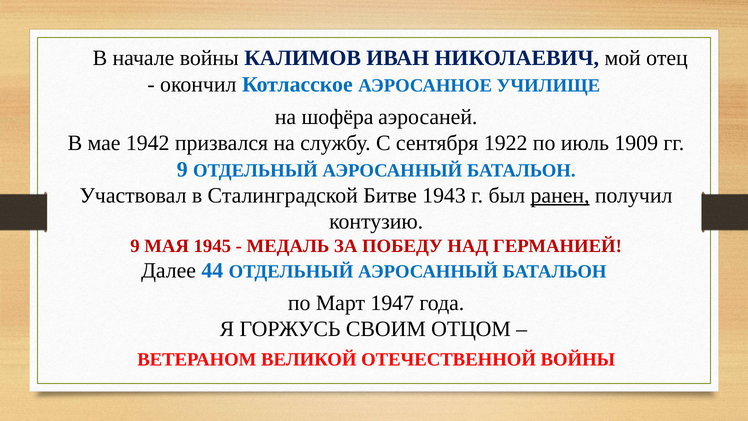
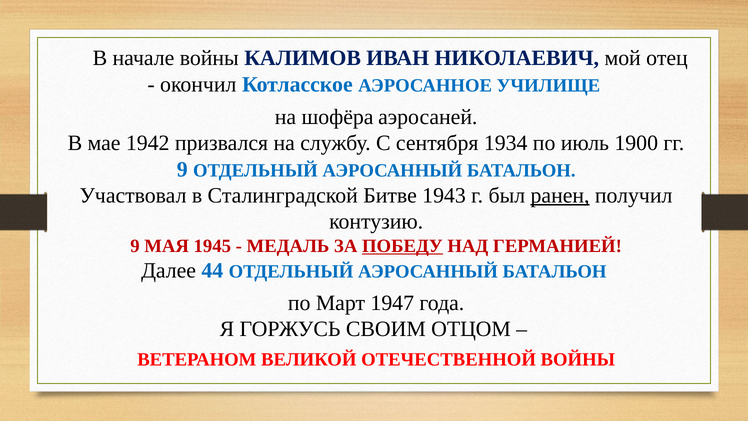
1922: 1922 -> 1934 (506, 143)
1909: 1909 -> 1900 (636, 143)
ПОБЕДУ underline: none -> present (402, 246)
